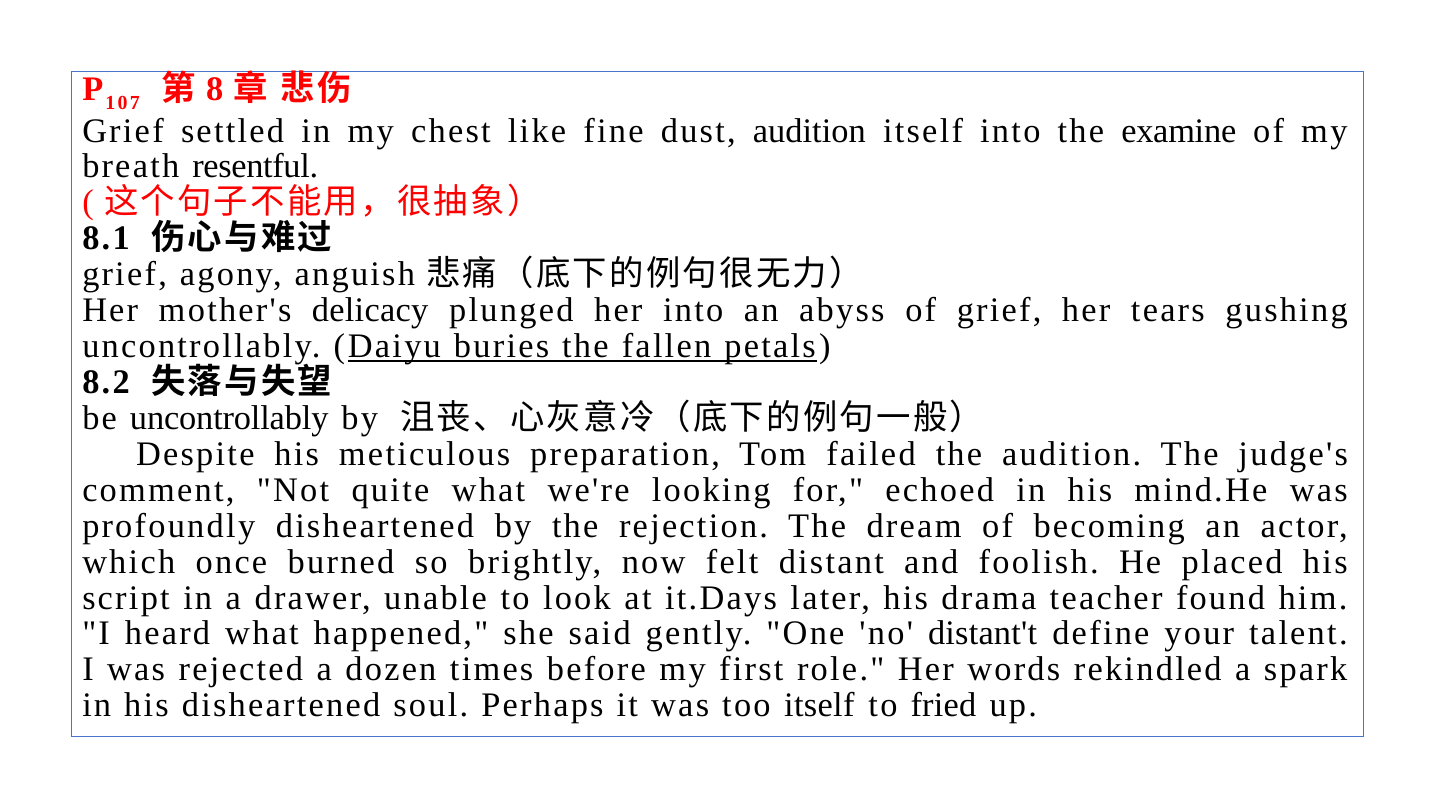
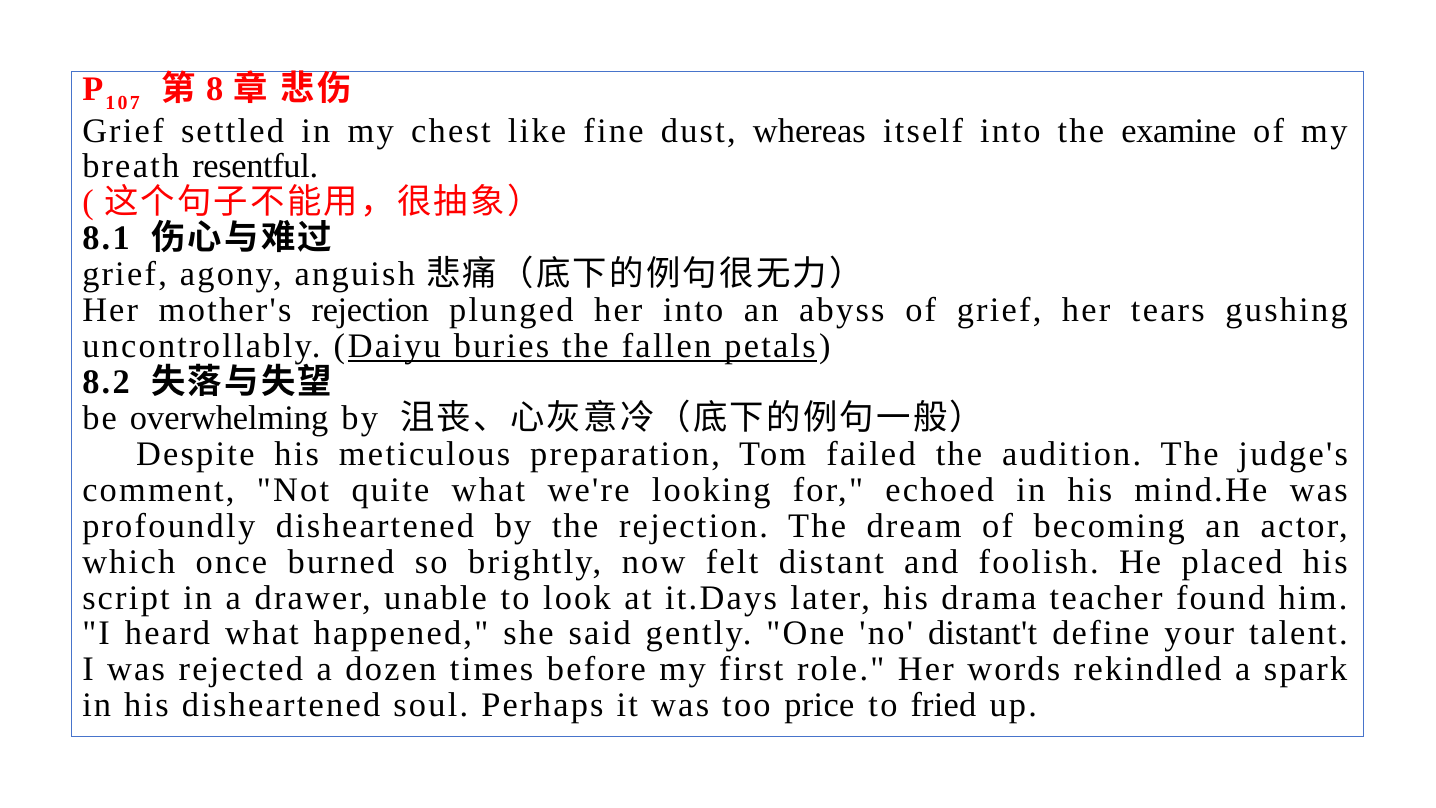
dust audition: audition -> whereas (809, 131)
mother's delicacy: delicacy -> rejection (370, 310)
be uncontrollably: uncontrollably -> overwhelming (229, 418)
too itself: itself -> price (819, 705)
